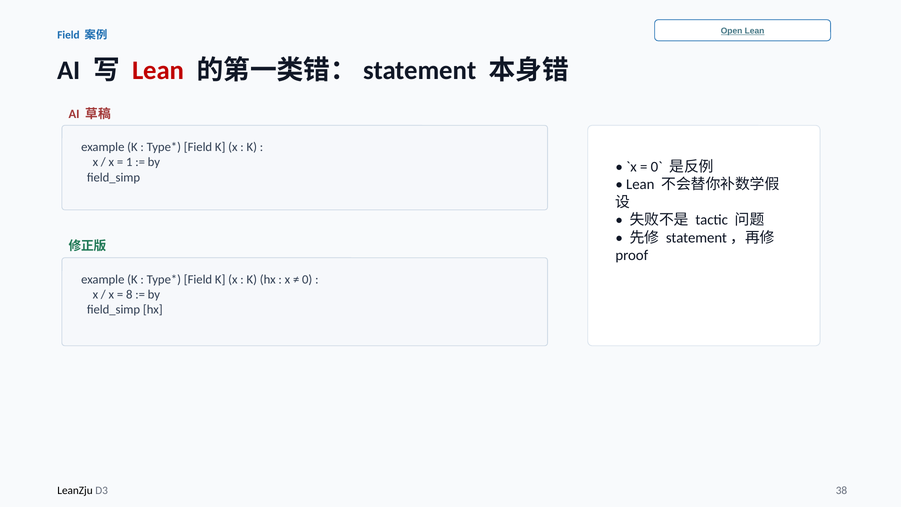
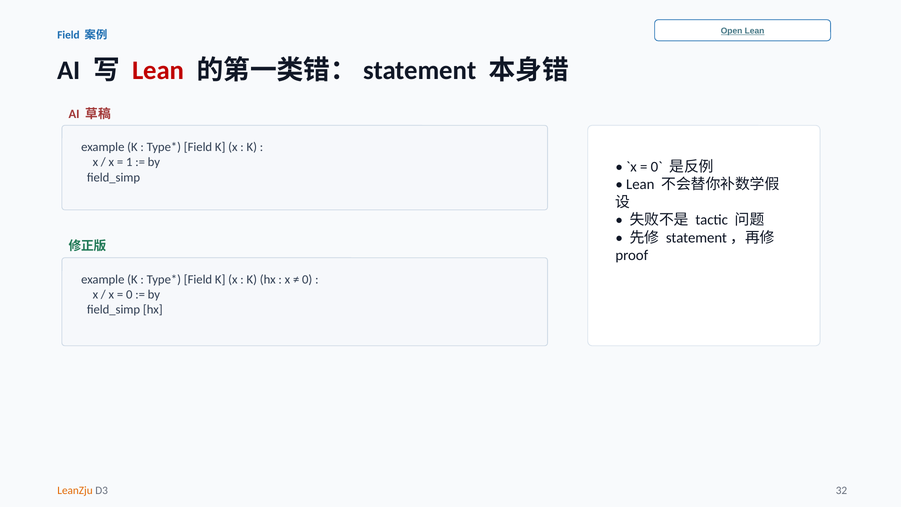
8: 8 -> 0 (129, 294)
LeanZju colour: black -> orange (75, 490)
38: 38 -> 32 (841, 490)
